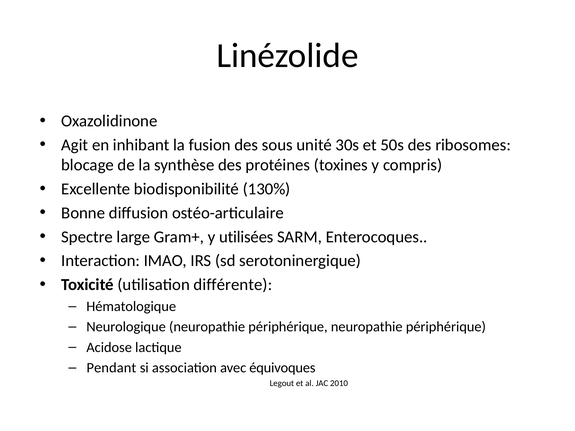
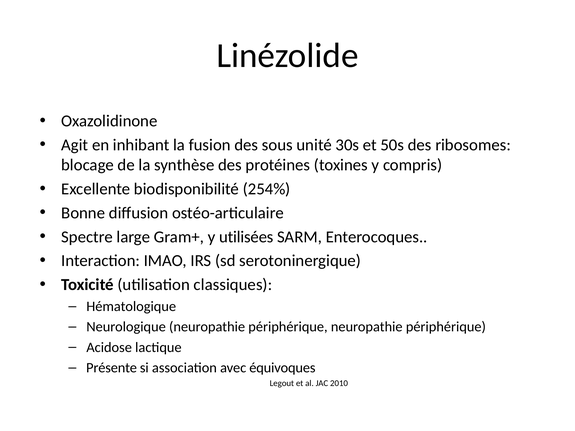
130%: 130% -> 254% (267, 189)
différente: différente -> classiques (233, 285)
Pendant: Pendant -> Présente (112, 368)
